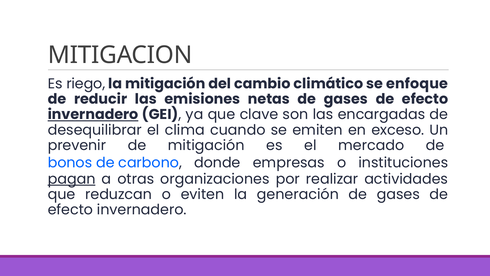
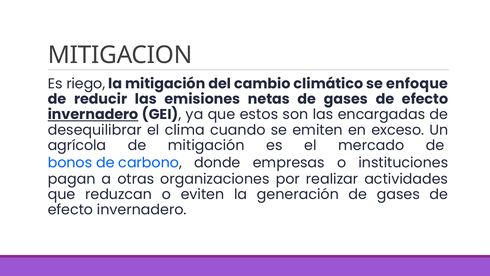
clave: clave -> estos (259, 114)
prevenir: prevenir -> agrícola (77, 145)
pagan underline: present -> none (72, 179)
